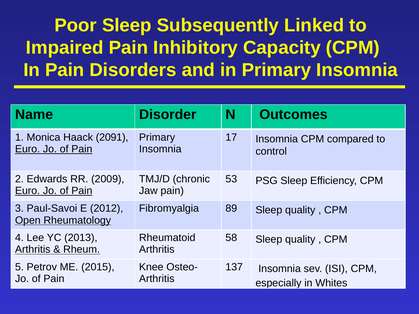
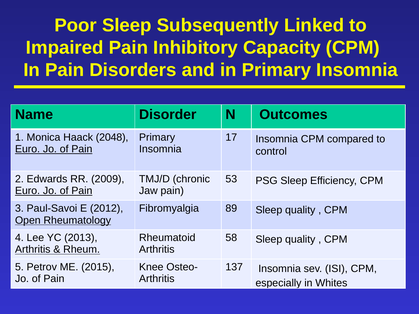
2091: 2091 -> 2048 (112, 137)
